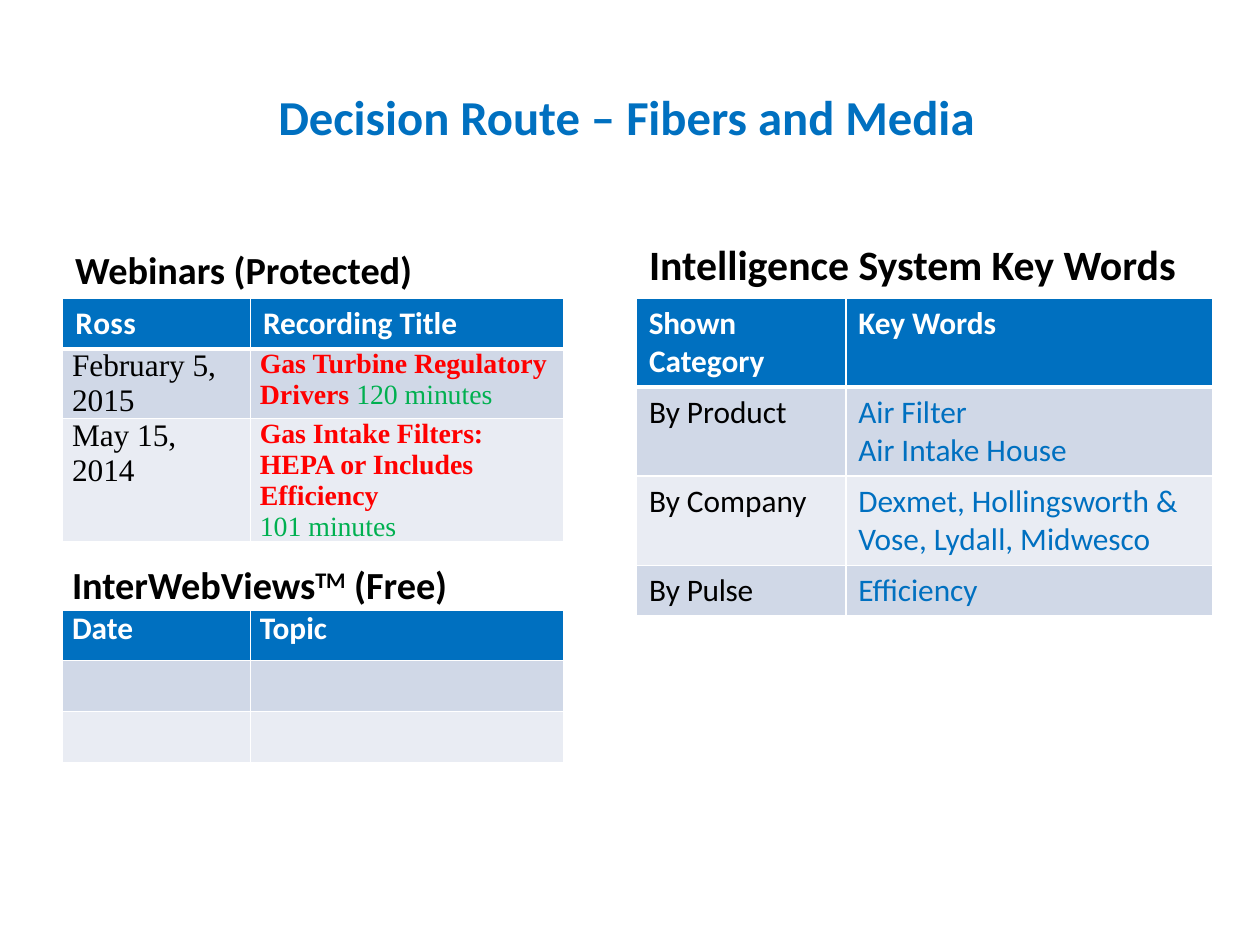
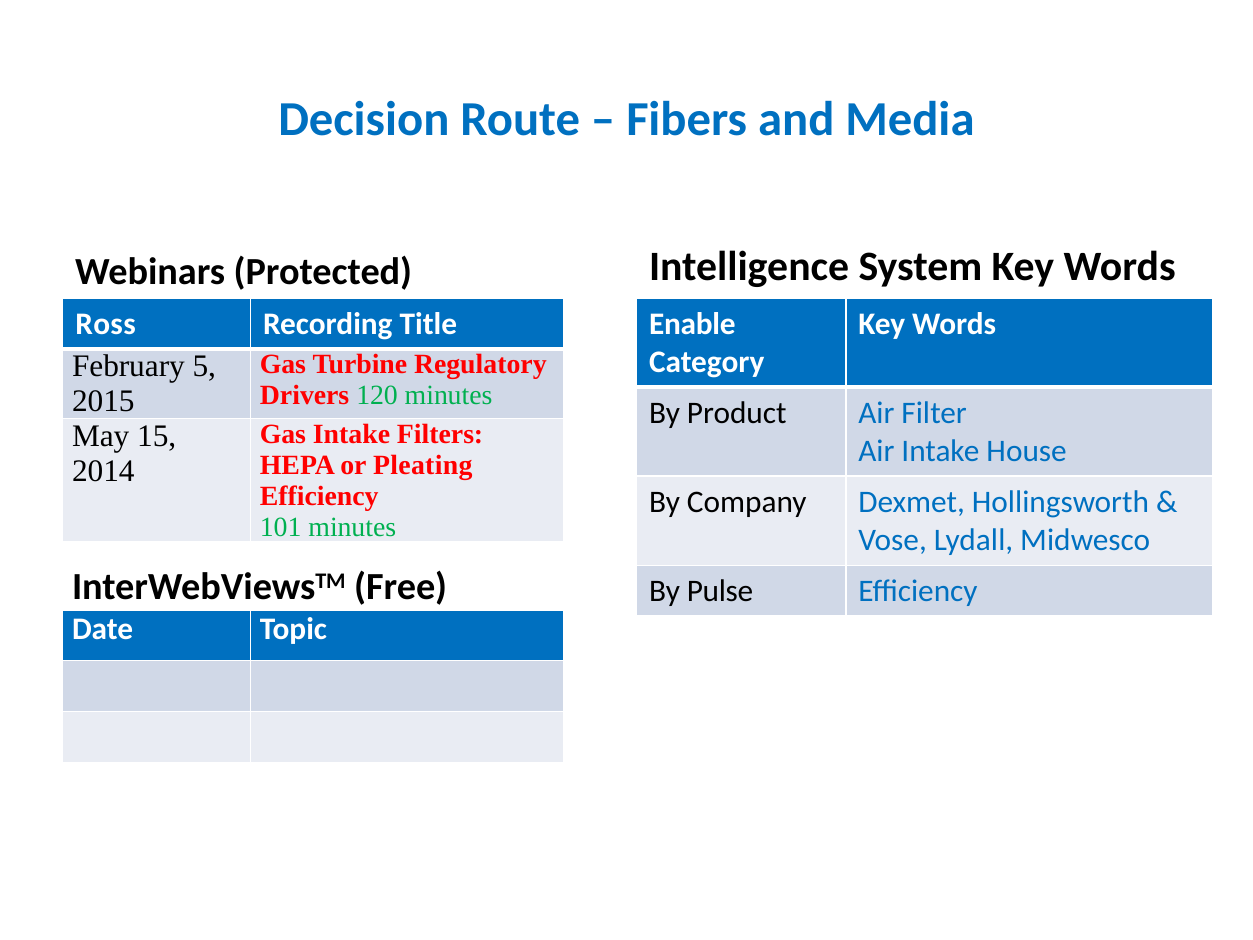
Shown: Shown -> Enable (692, 324)
Includes: Includes -> Pleating (423, 465)
